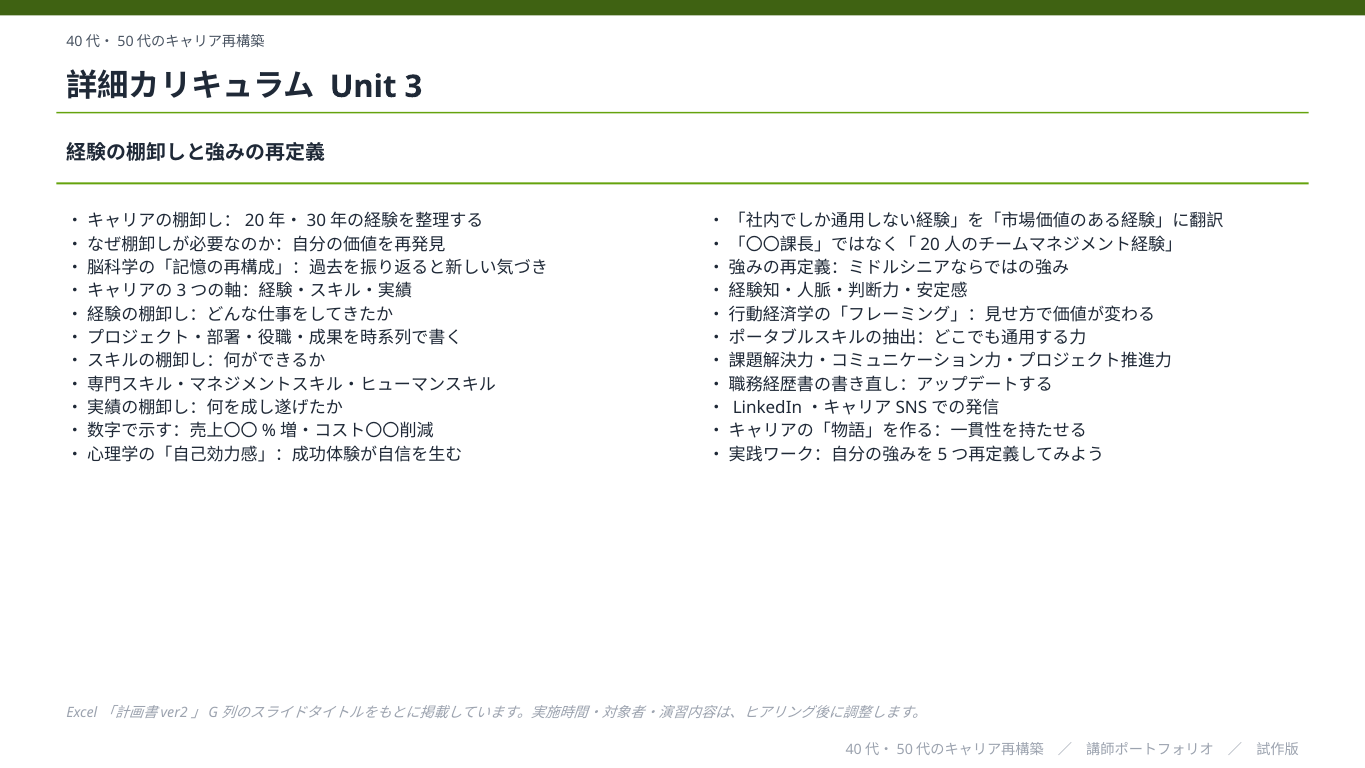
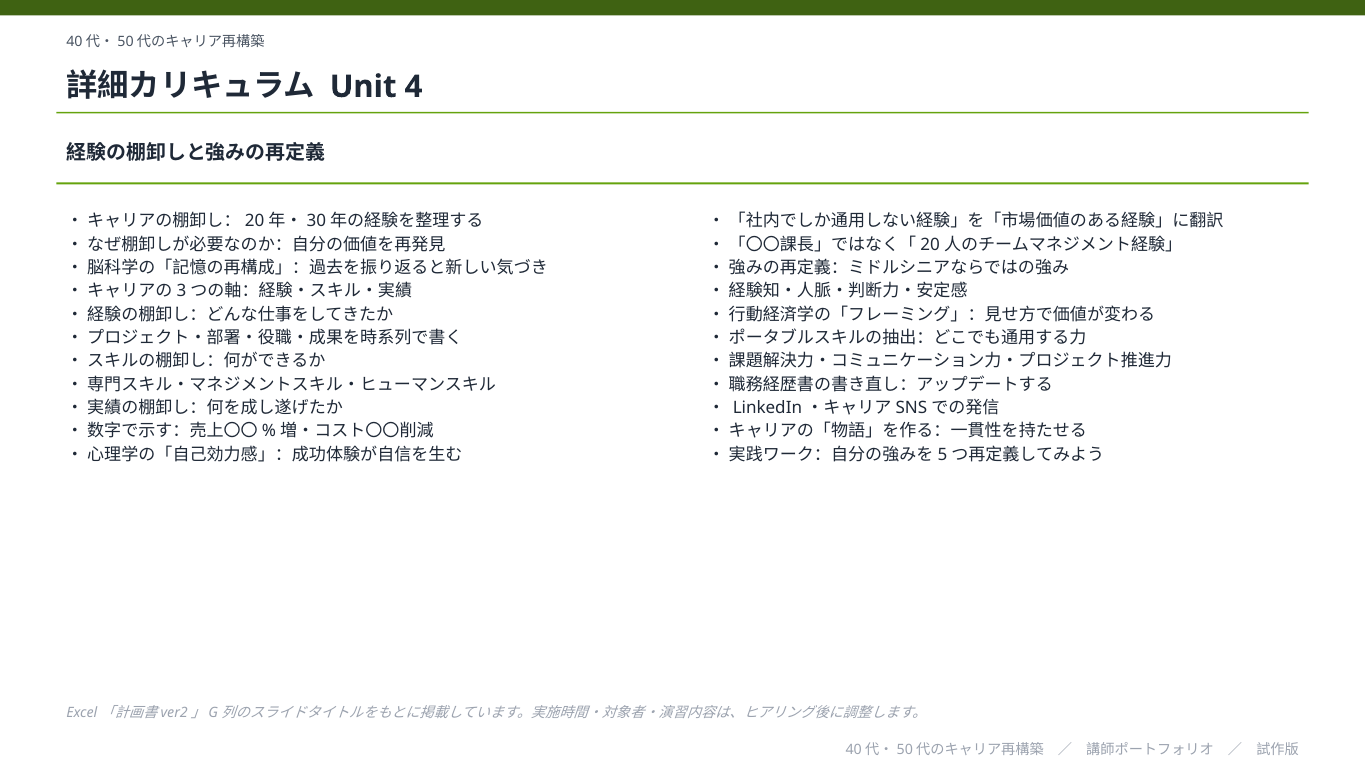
3: 3 -> 4 (414, 87)
